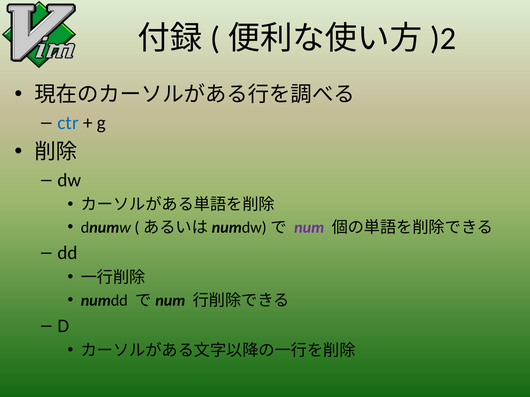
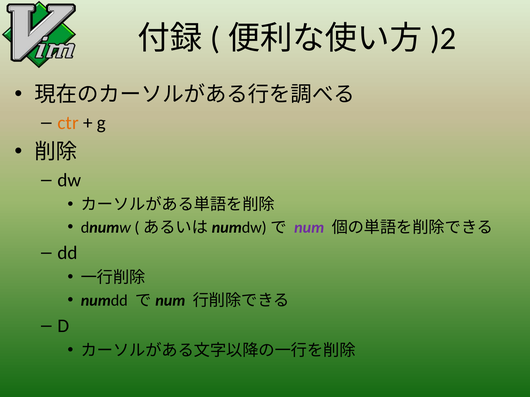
ctr colour: blue -> orange (68, 123)
